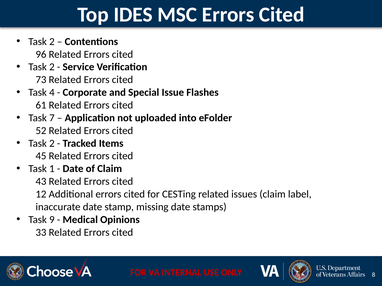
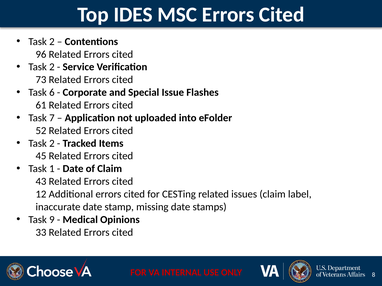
4: 4 -> 6 (52, 93)
